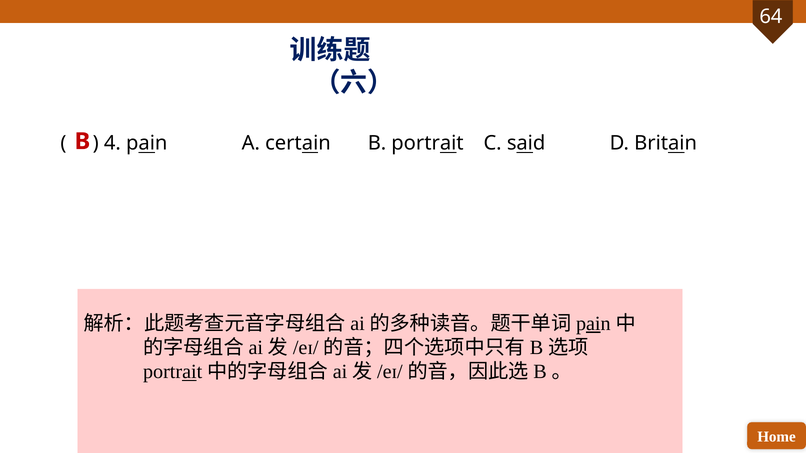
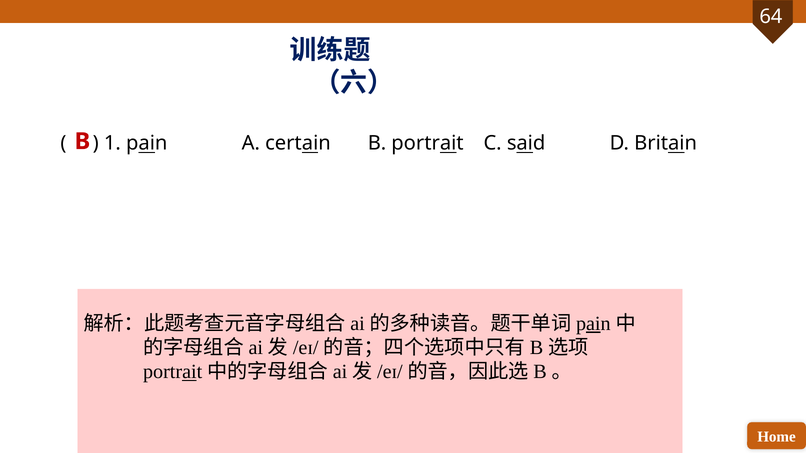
4: 4 -> 1 (112, 143)
